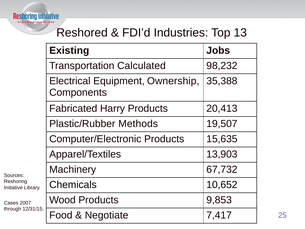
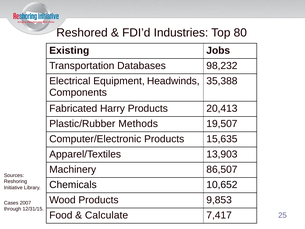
13: 13 -> 80 (240, 33)
Calculated: Calculated -> Databases (142, 66)
Ownership: Ownership -> Headwinds (173, 81)
67,732: 67,732 -> 86,507 (222, 169)
Negotiate: Negotiate -> Calculate (107, 215)
